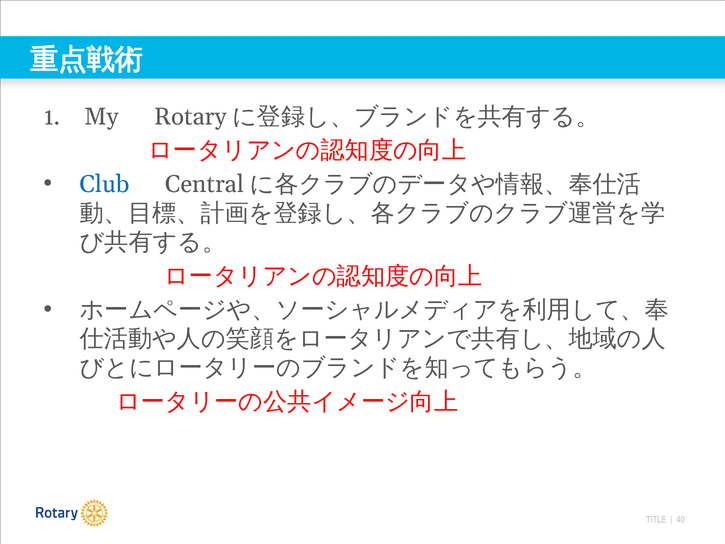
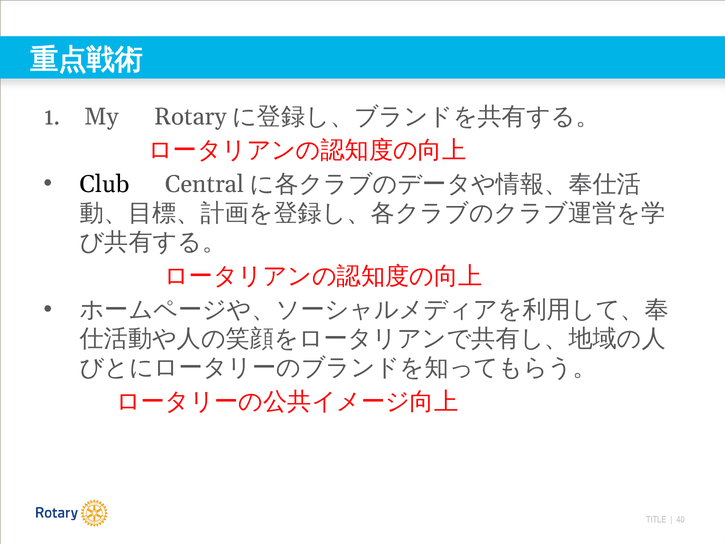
Club colour: blue -> black (105, 184)
